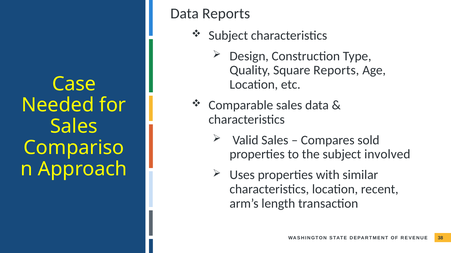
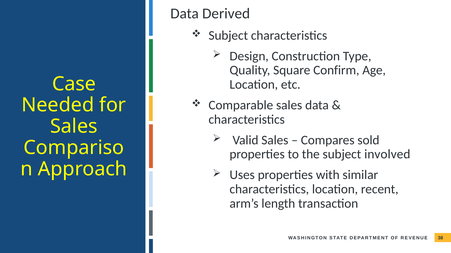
Data Reports: Reports -> Derived (226, 14)
Square Reports: Reports -> Confirm (336, 70)
